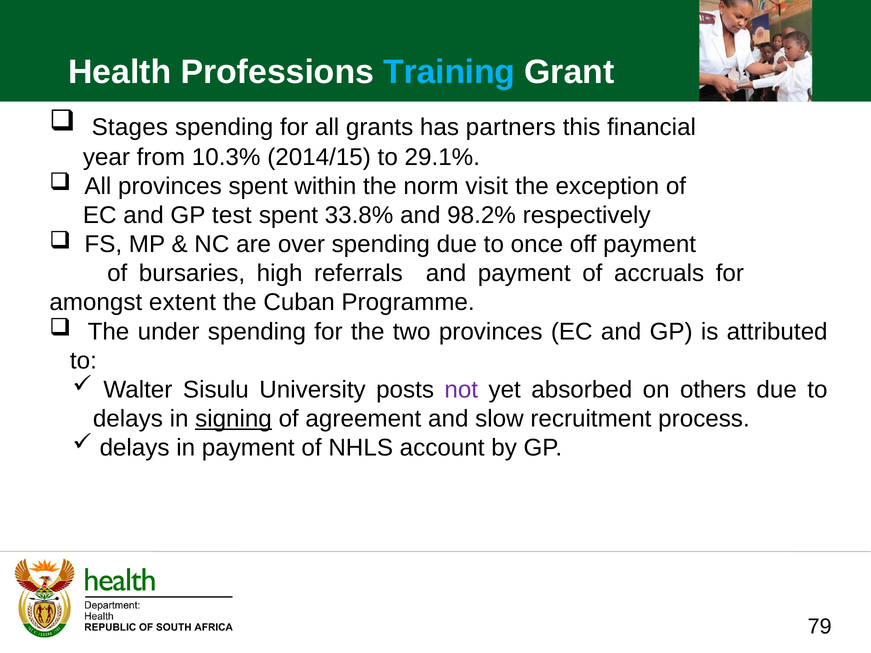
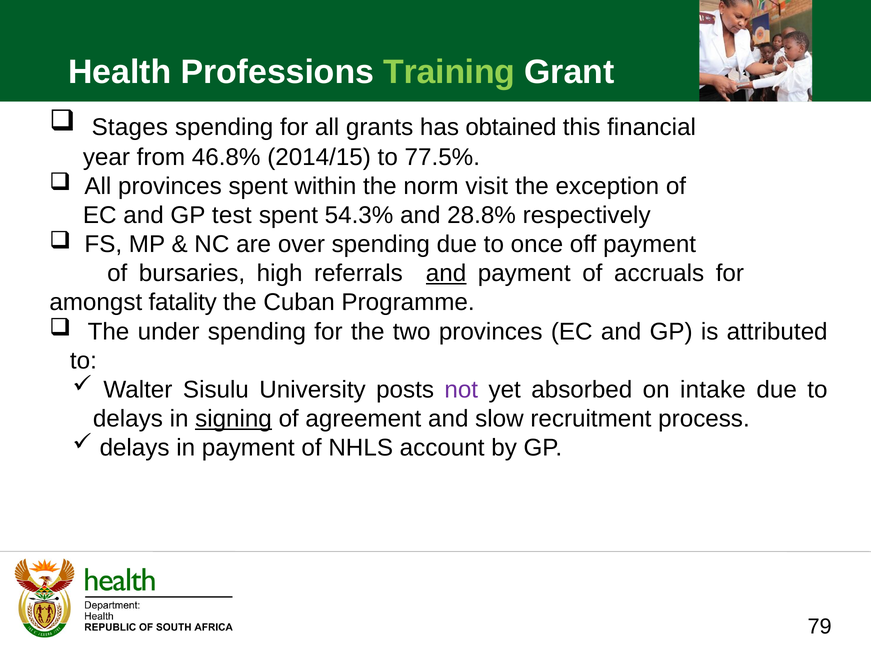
Training colour: light blue -> light green (449, 72)
partners: partners -> obtained (511, 127)
10.3%: 10.3% -> 46.8% (226, 157)
29.1%: 29.1% -> 77.5% (442, 157)
33.8%: 33.8% -> 54.3% (359, 215)
98.2%: 98.2% -> 28.8% (482, 215)
and underline: none -> present (446, 274)
extent: extent -> fatality (183, 303)
others: others -> intake (713, 390)
